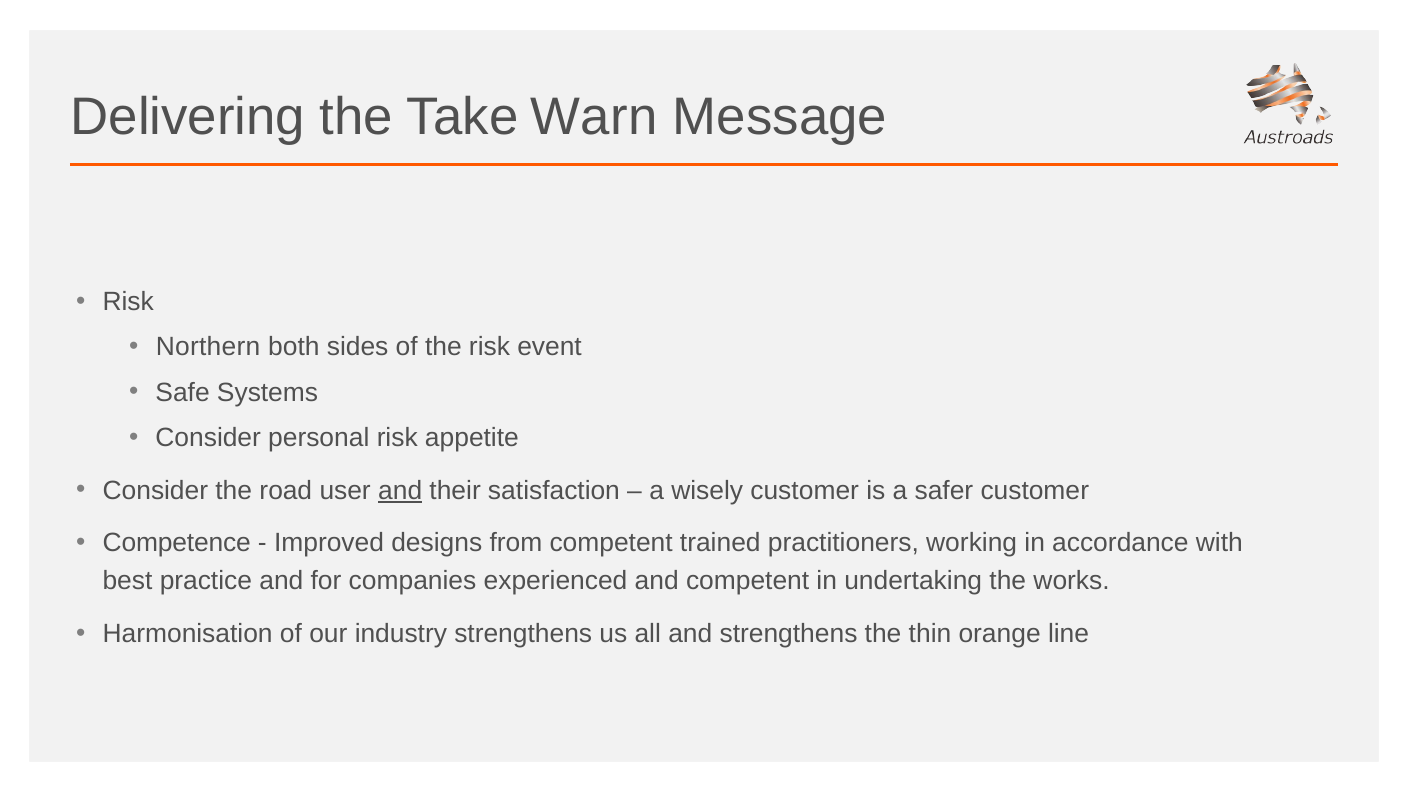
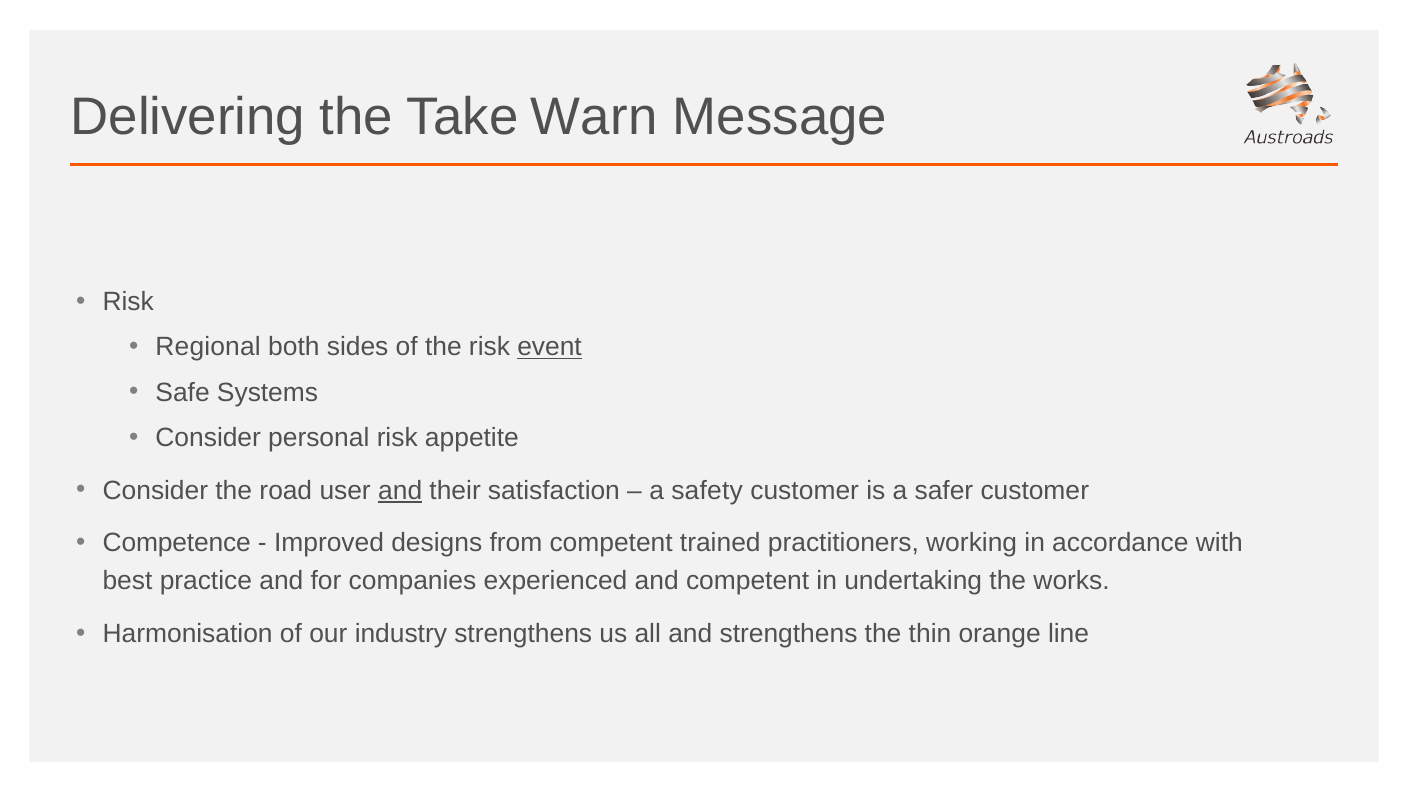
Northern: Northern -> Regional (208, 347)
event underline: none -> present (550, 347)
wisely: wisely -> safety (707, 491)
